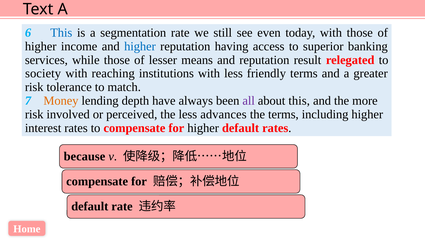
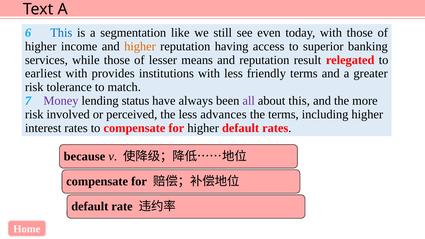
segmentation rate: rate -> like (180, 33)
higher colour: blue -> orange (140, 46)
society: society -> earliest (43, 74)
reaching: reaching -> provides (113, 74)
Money colour: orange -> purple (61, 101)
depth: depth -> status (135, 101)
